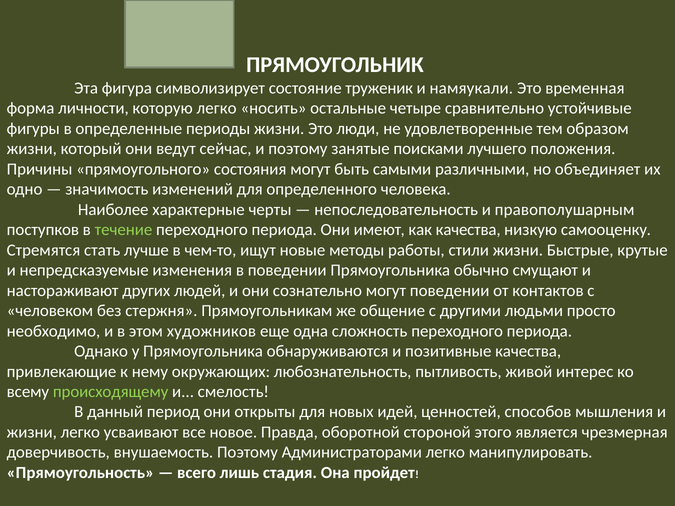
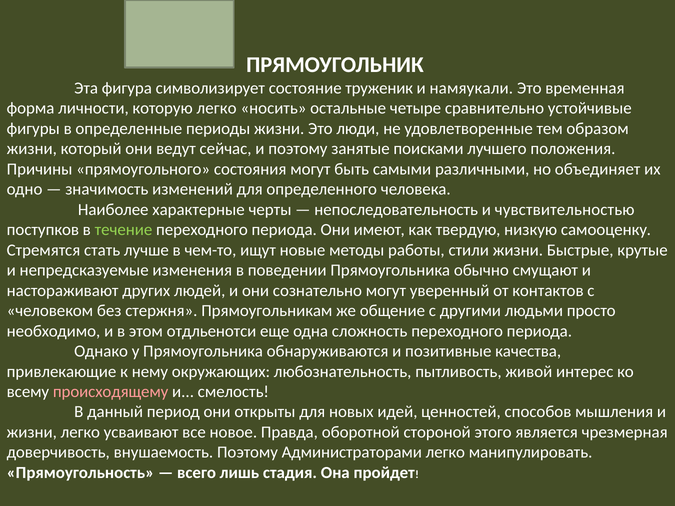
правополушарным: правополушарным -> чувствительностью (565, 210)
как качества: качества -> твердую (468, 230)
могут поведении: поведении -> уверенный (450, 291)
художников: художников -> отдльенотси (212, 331)
происходящему colour: light green -> pink (111, 392)
